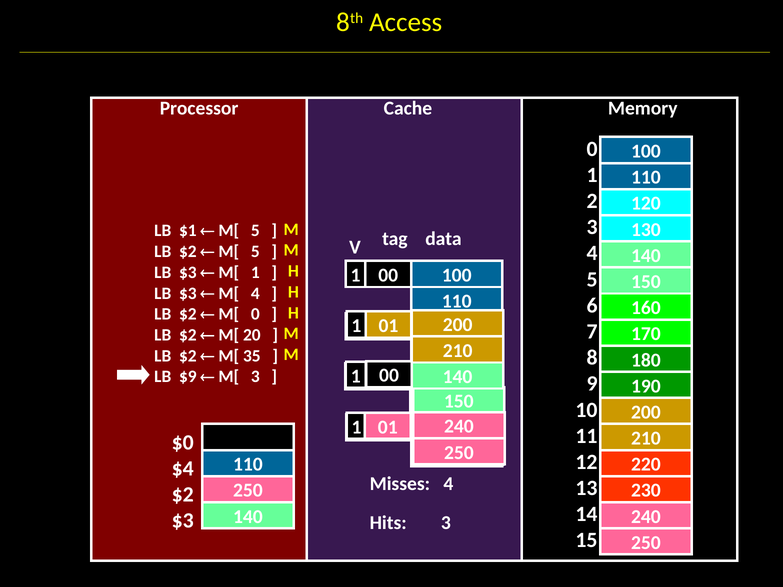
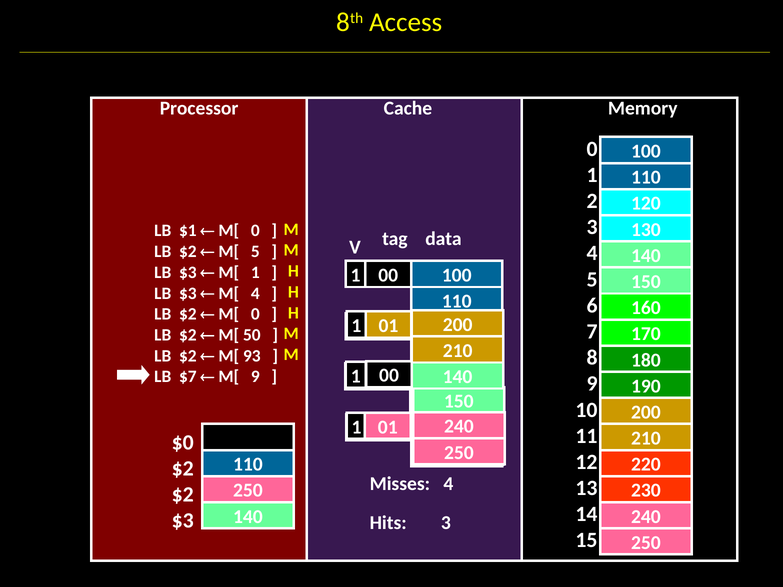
5: 5 -> 0 (255, 231)
20: 20 -> 50 (252, 335)
35: 35 -> 93 (252, 356)
$9: $9 -> $7 (188, 377)
M[ 3: 3 -> 9 (255, 377)
$4: $4 -> $2 (183, 469)
